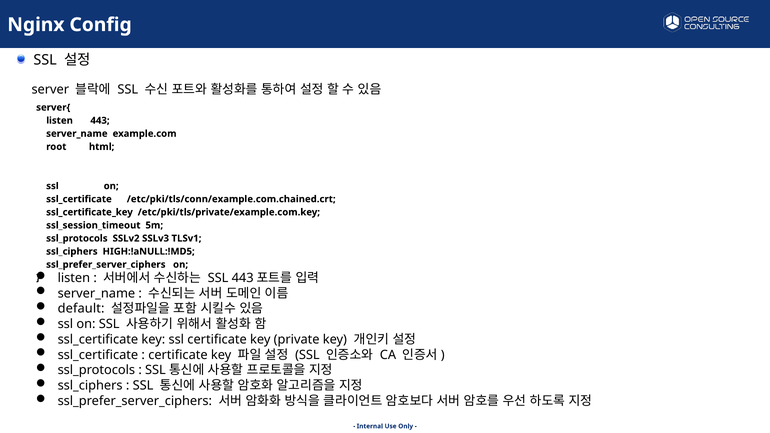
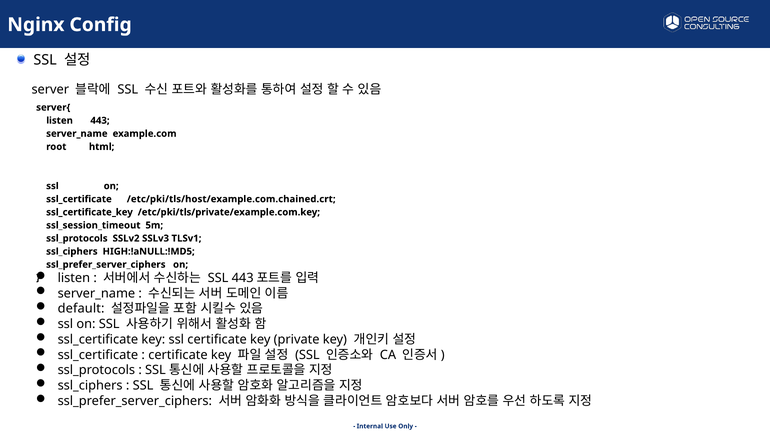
/etc/pki/tls/conn/example.com.chained.crt: /etc/pki/tls/conn/example.com.chained.crt -> /etc/pki/tls/host/example.com.chained.crt (231, 199)
